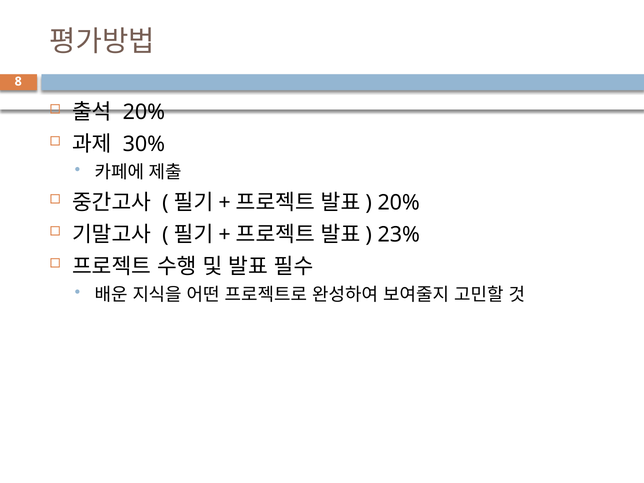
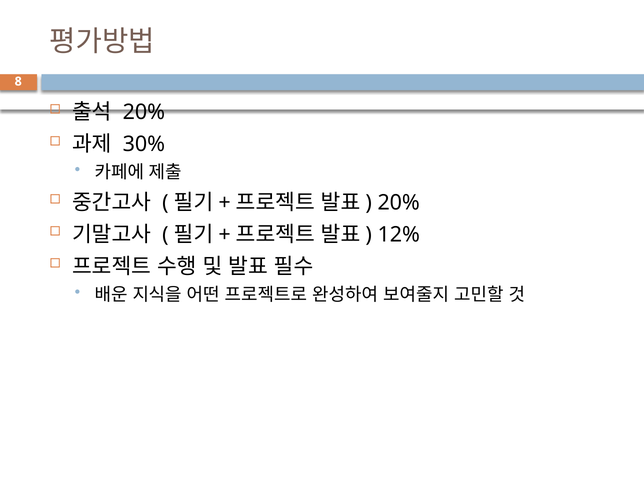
23%: 23% -> 12% (399, 234)
